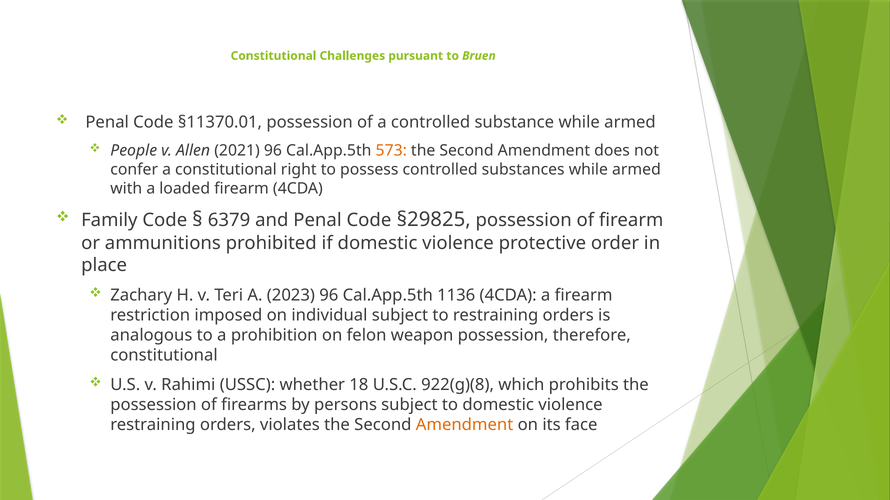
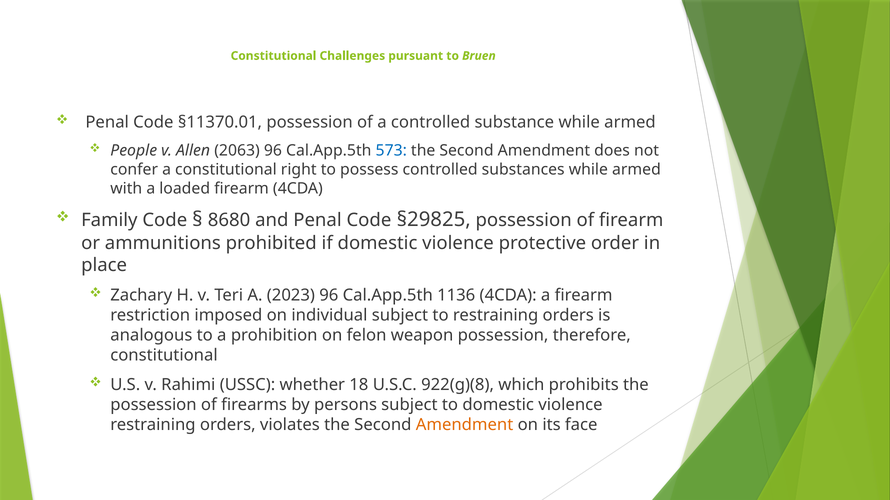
2021: 2021 -> 2063 (237, 151)
573 colour: orange -> blue (391, 151)
6379: 6379 -> 8680 (229, 221)
